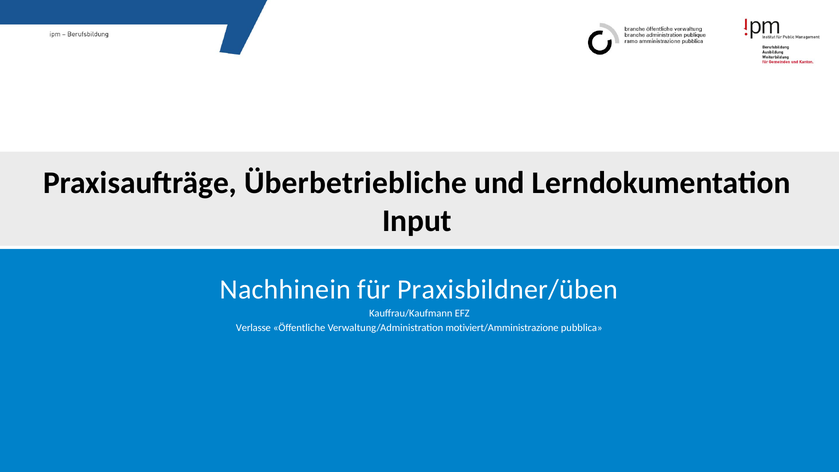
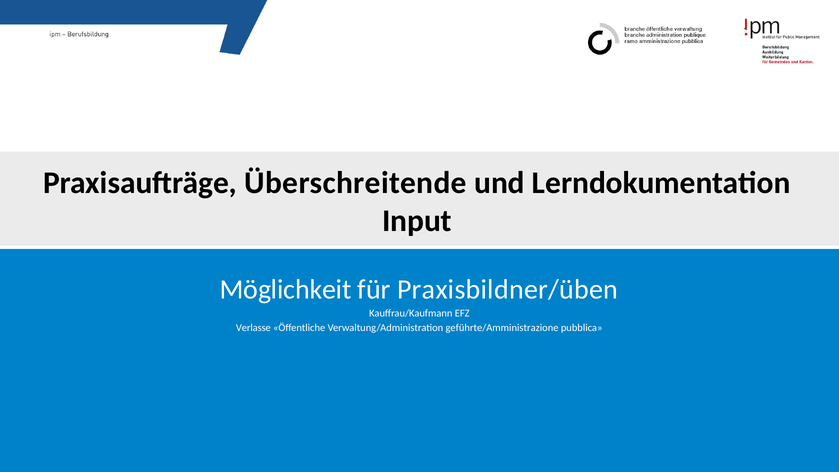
Überbetriebliche: Überbetriebliche -> Überschreitende (356, 183)
Nachhinein: Nachhinein -> Möglichkeit (286, 289)
motiviert/Amministrazione: motiviert/Amministrazione -> geführte/Amministrazione (502, 328)
